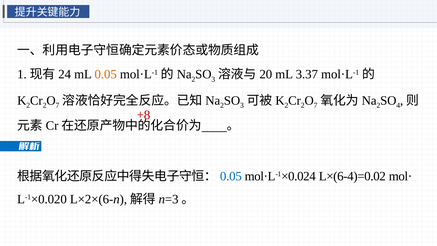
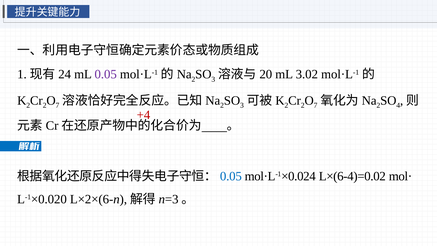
0.05 colour: orange -> purple (106, 74)
3.37: 3.37 -> 3.02 (307, 74)
+8: +8 -> +4 (143, 115)
